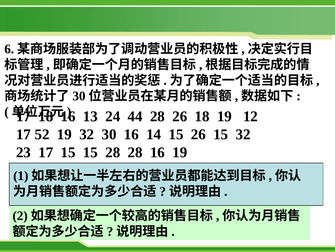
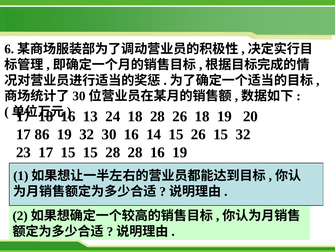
24 44: 44 -> 18 (135, 116)
12: 12 -> 20 (250, 116)
52: 52 -> 86 (42, 134)
